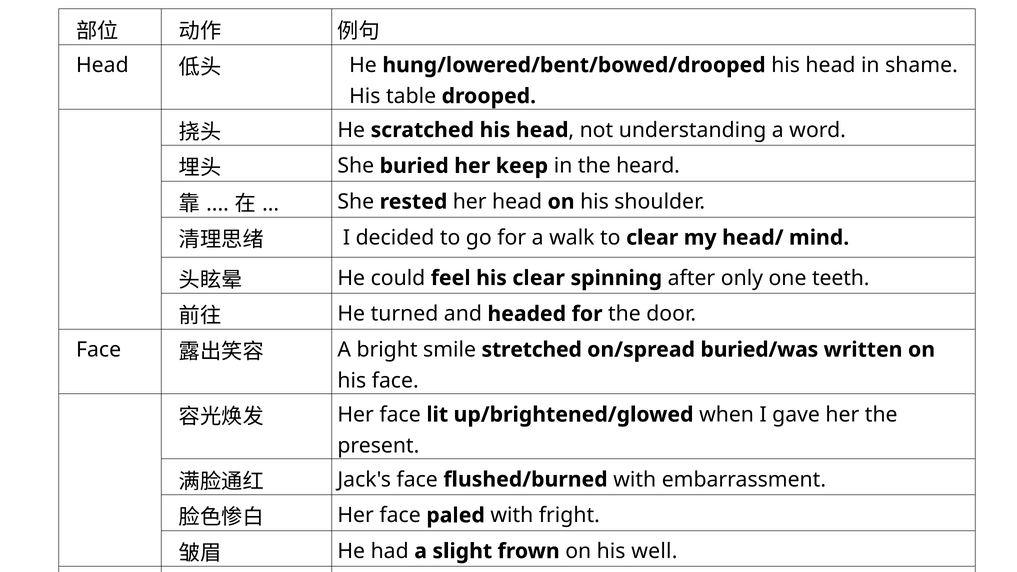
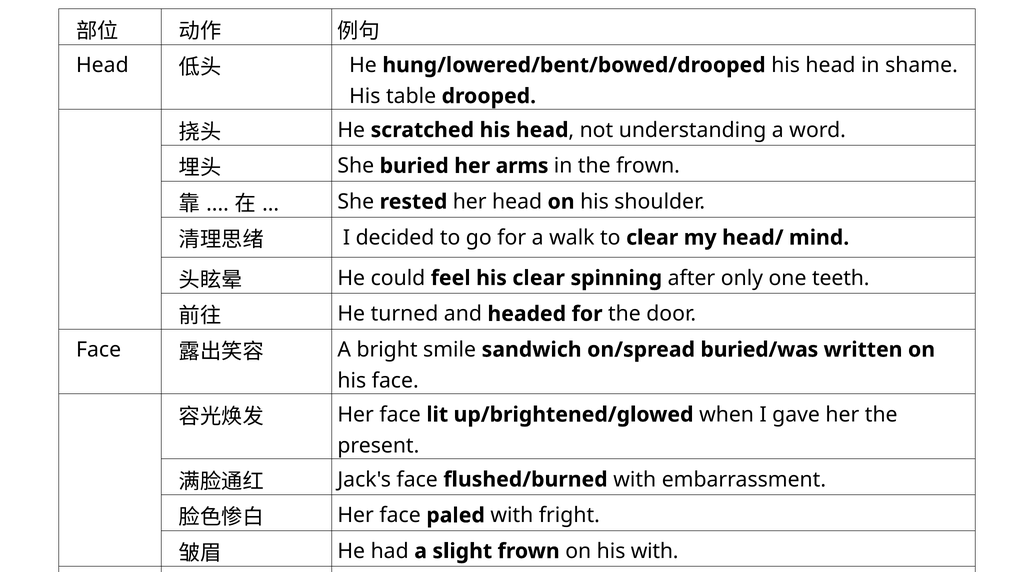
keep: keep -> arms (522, 166)
the heard: heard -> frown (648, 166)
stretched: stretched -> sandwich (532, 350)
his well: well -> with (655, 551)
